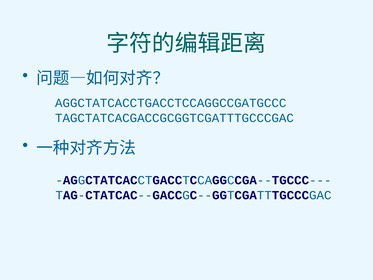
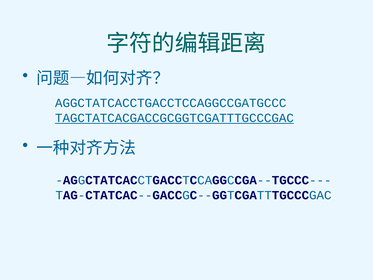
TAGCTATCACGACCGCGGTCGATTTGCCCGAC underline: none -> present (174, 118)
